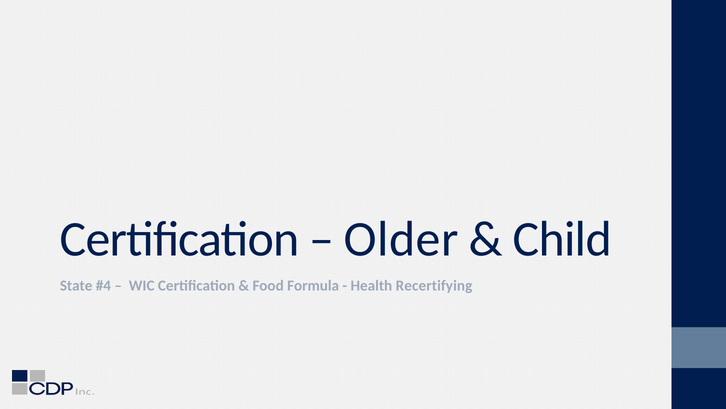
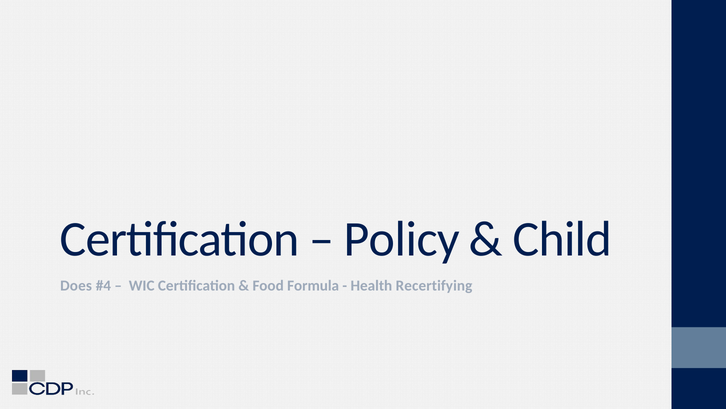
Older: Older -> Policy (402, 239)
State: State -> Does (76, 285)
